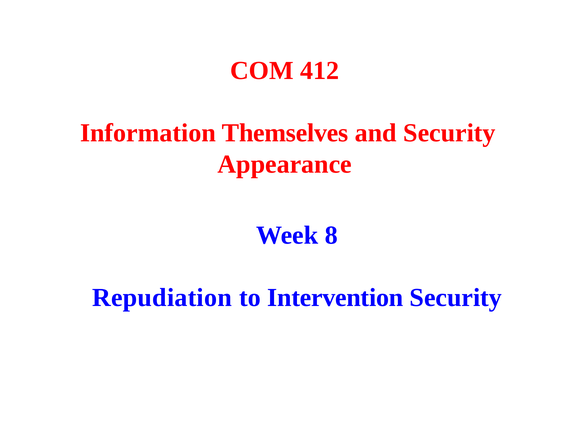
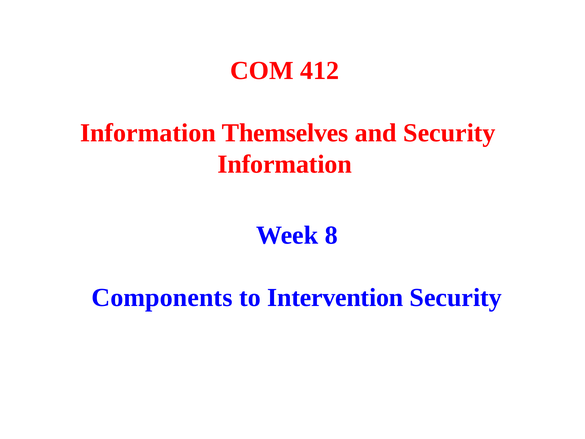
Appearance: Appearance -> Information (285, 164)
Repudiation: Repudiation -> Components (162, 298)
